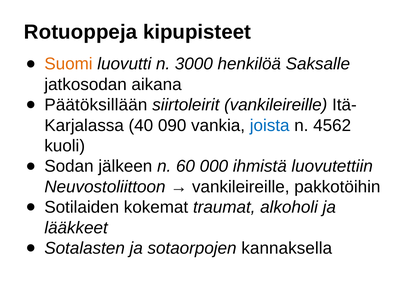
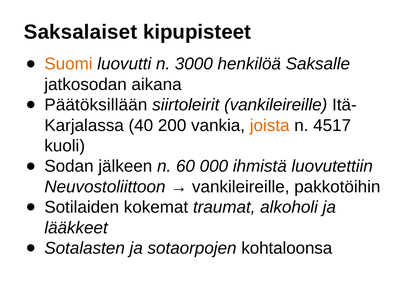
Rotuoppeja: Rotuoppeja -> Saksalaiset (81, 32)
090: 090 -> 200 (172, 125)
joista colour: blue -> orange (270, 125)
4562: 4562 -> 4517 (332, 125)
kannaksella: kannaksella -> kohtaloonsa (287, 248)
